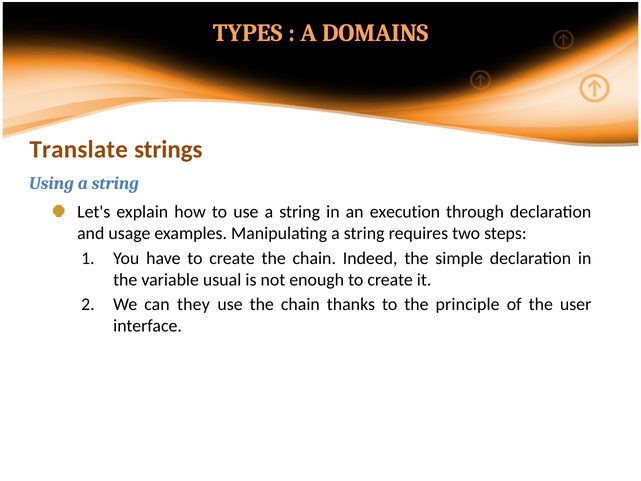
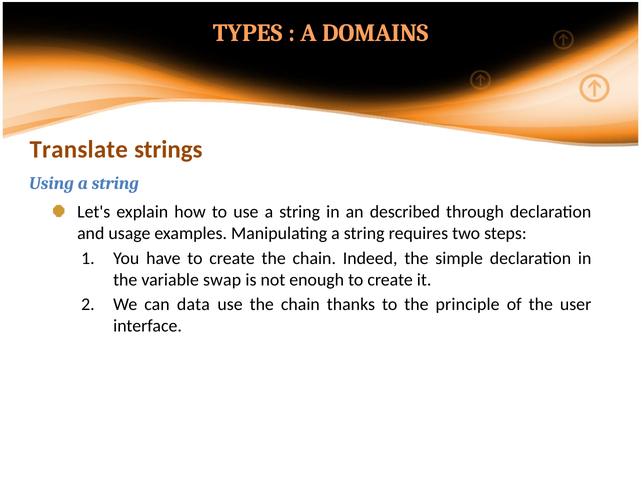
execution: execution -> described (405, 212)
usual: usual -> swap (222, 279)
they: they -> data (193, 304)
